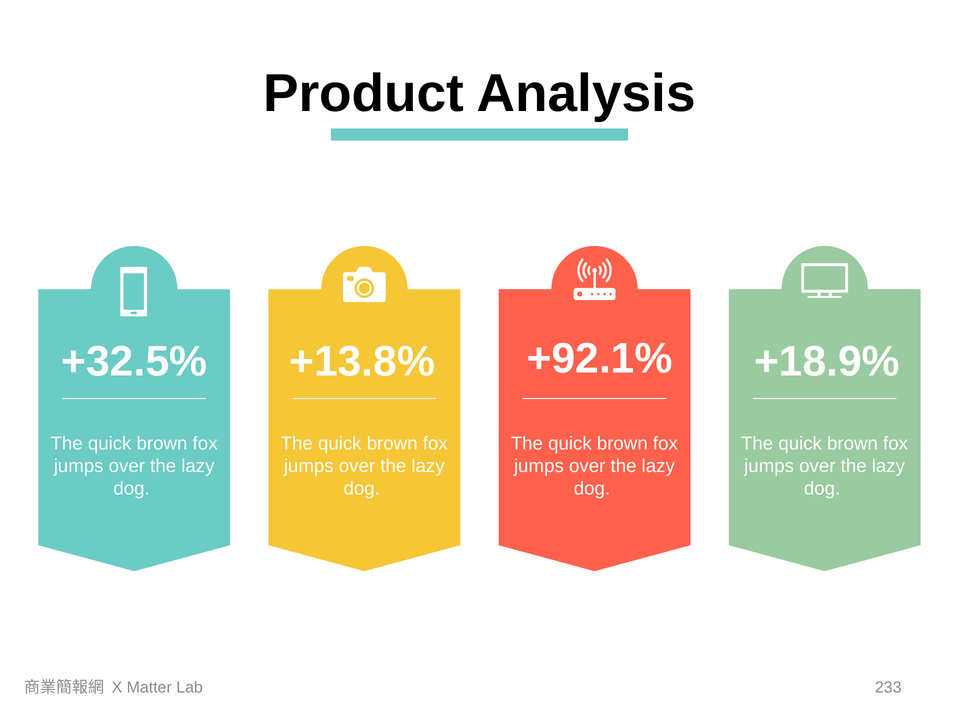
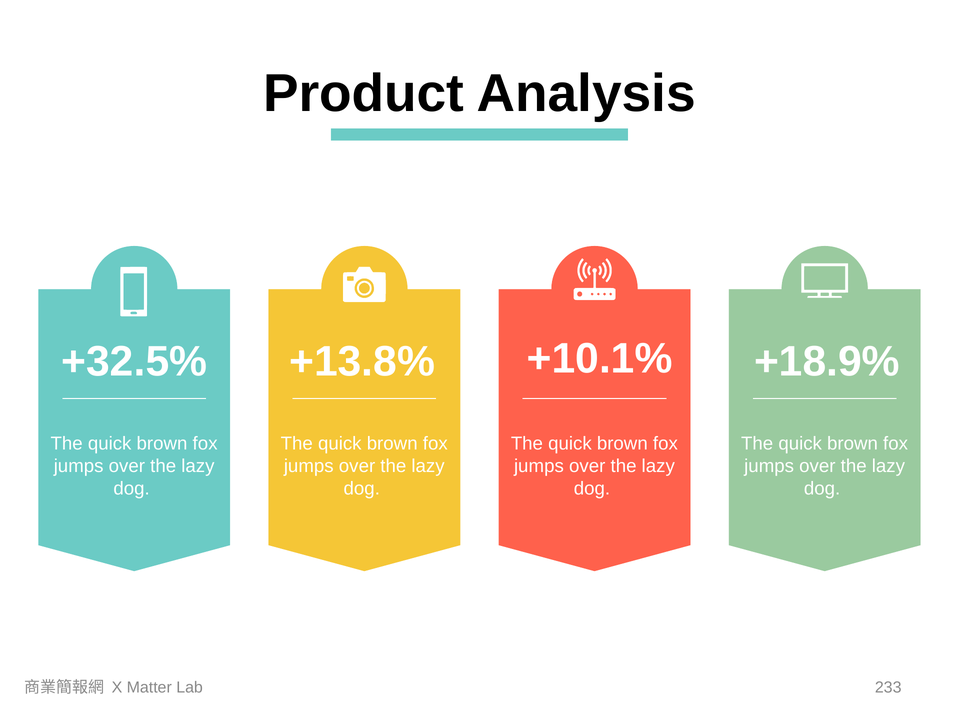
+92.1%: +92.1% -> +10.1% (600, 358)
